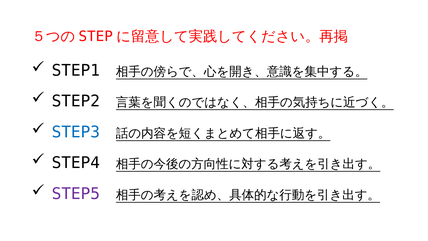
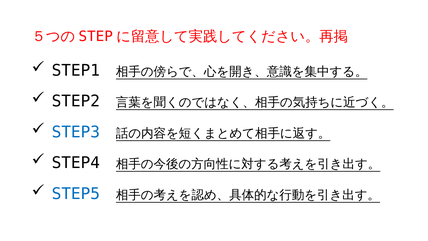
STEP5 colour: purple -> blue (76, 194)
